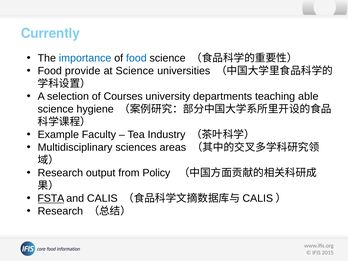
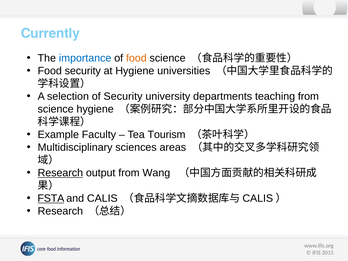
food colour: blue -> orange (136, 58)
Food provide: provide -> security (83, 71)
at Science: Science -> Hygiene (135, 71)
of Courses: Courses -> Security (123, 96)
teaching able: able -> from (308, 96)
Industry: Industry -> Tourism (167, 135)
Research underline: none -> present (60, 173)
Policy: Policy -> Wang (156, 173)
